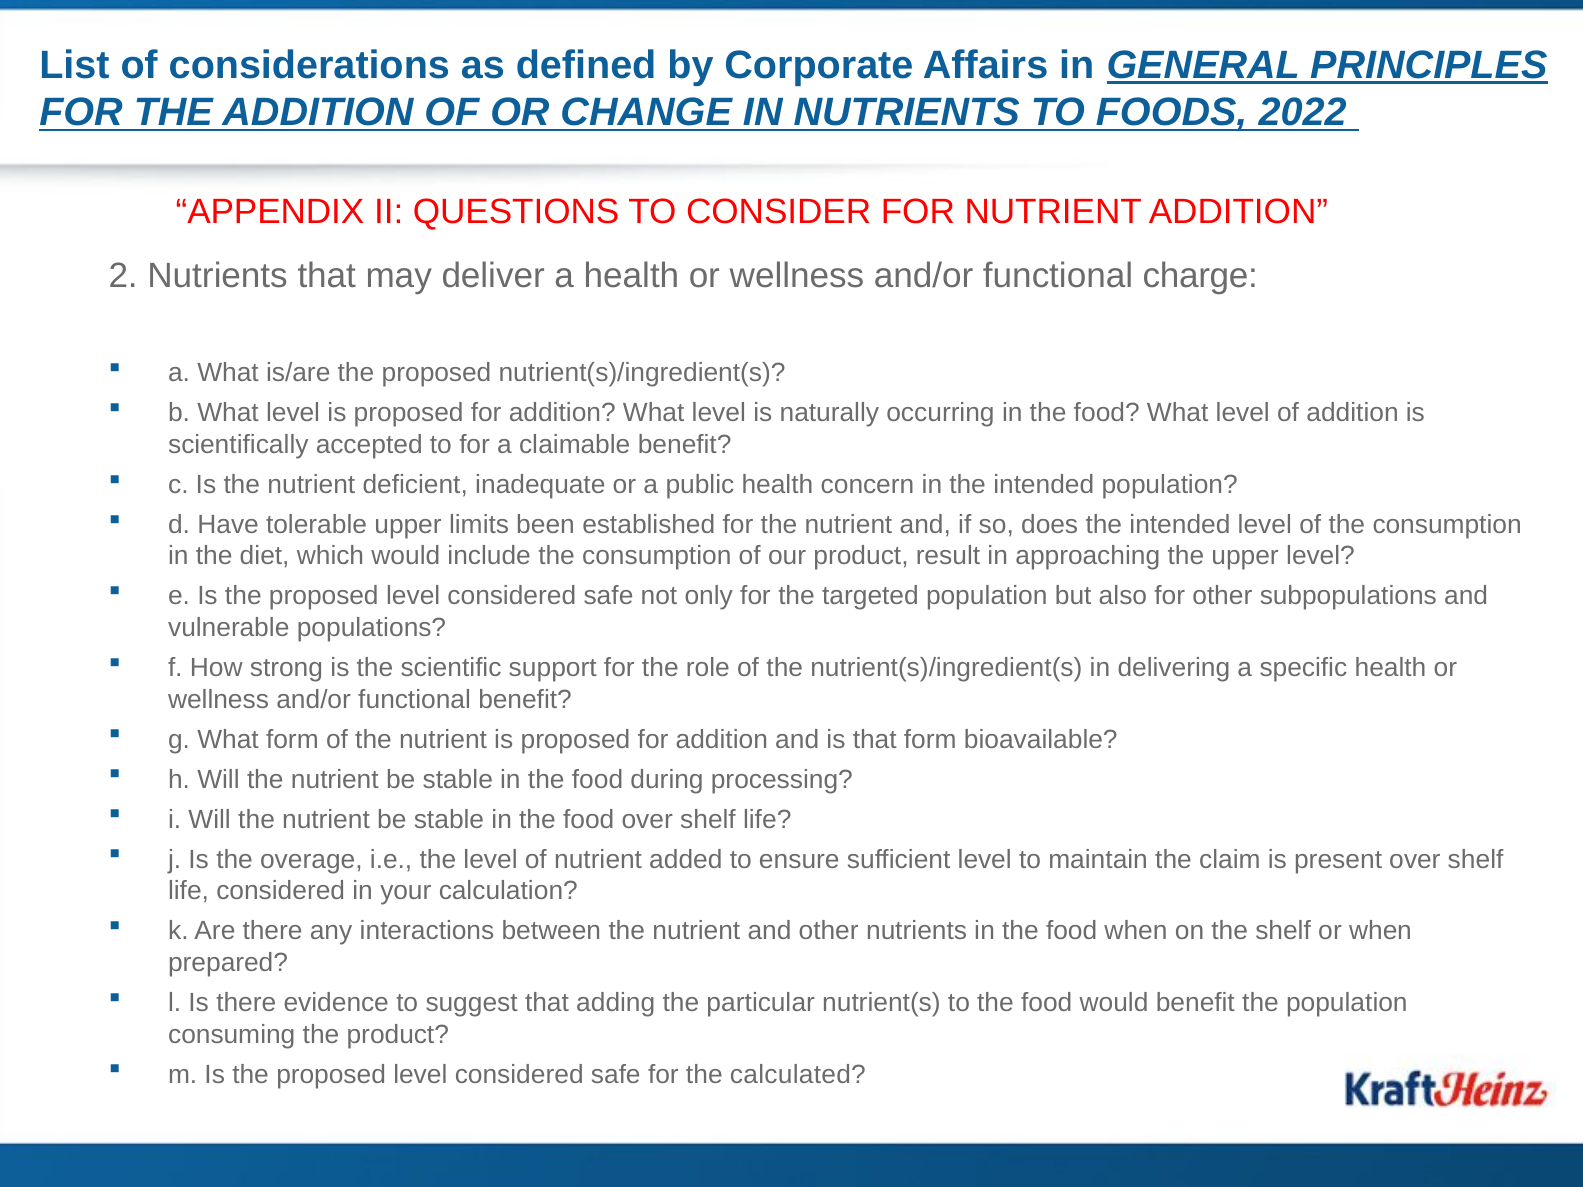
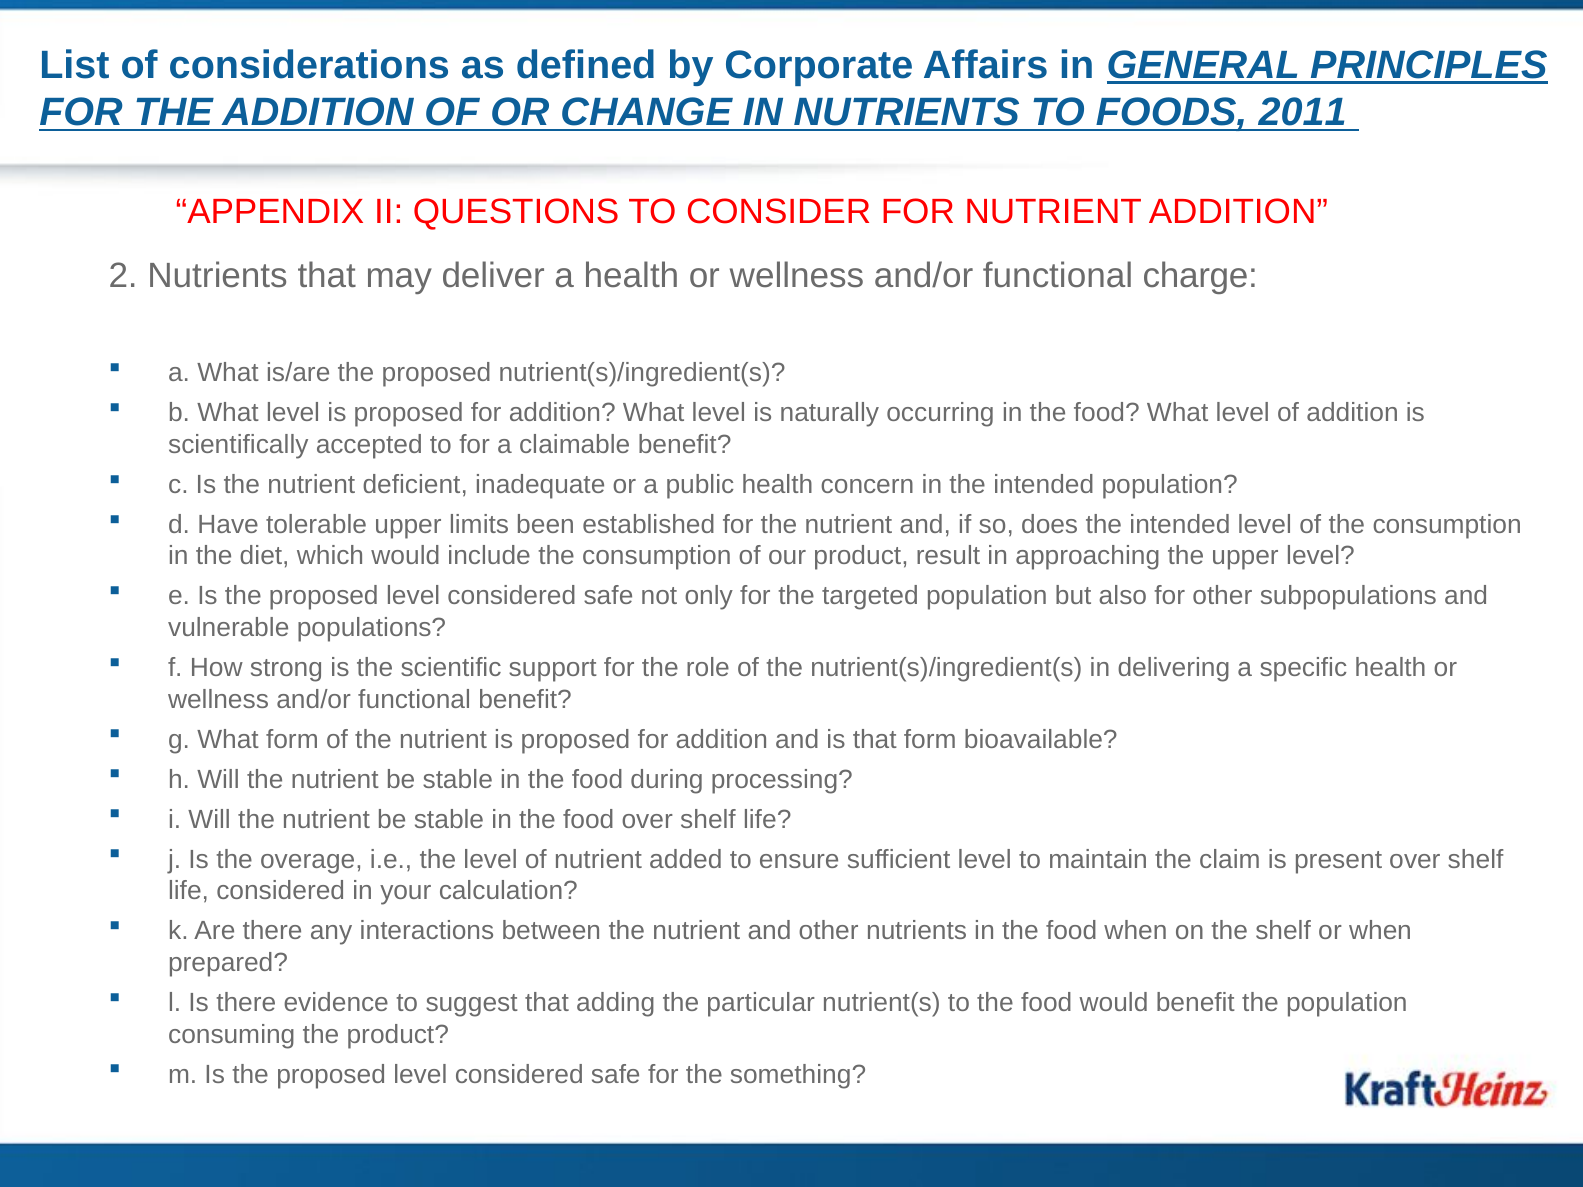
2022: 2022 -> 2011 (1303, 113)
calculated: calculated -> something (798, 1075)
